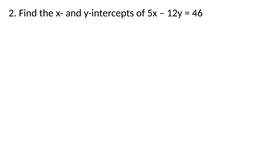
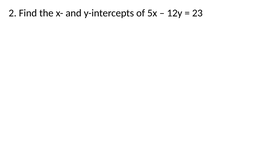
46: 46 -> 23 (197, 13)
